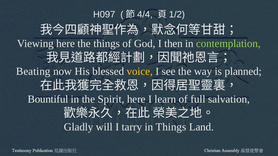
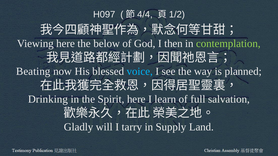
the things: things -> below (107, 44)
voice colour: yellow -> light blue (140, 72)
Bountiful: Bountiful -> Drinking (48, 99)
in Things: Things -> Supply (171, 127)
